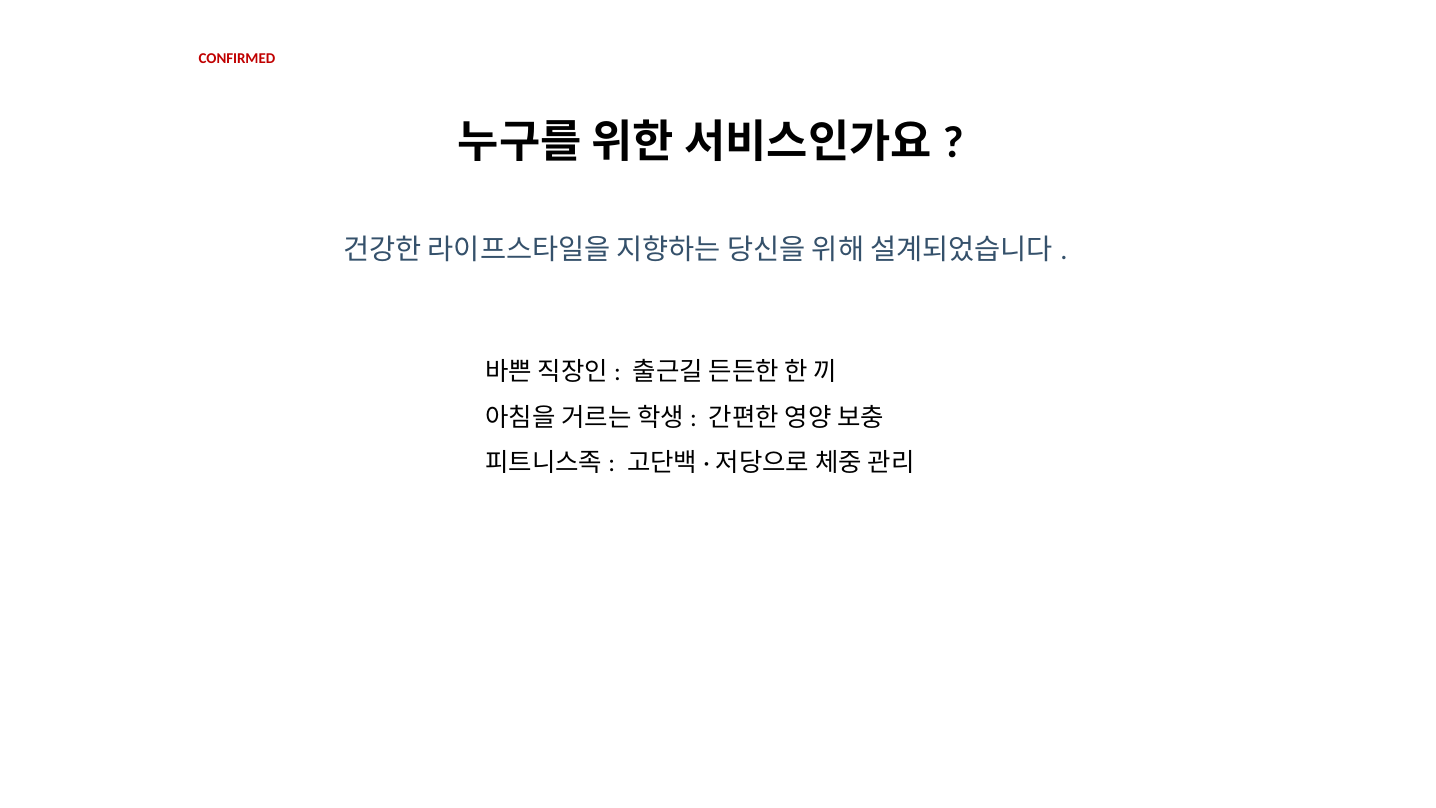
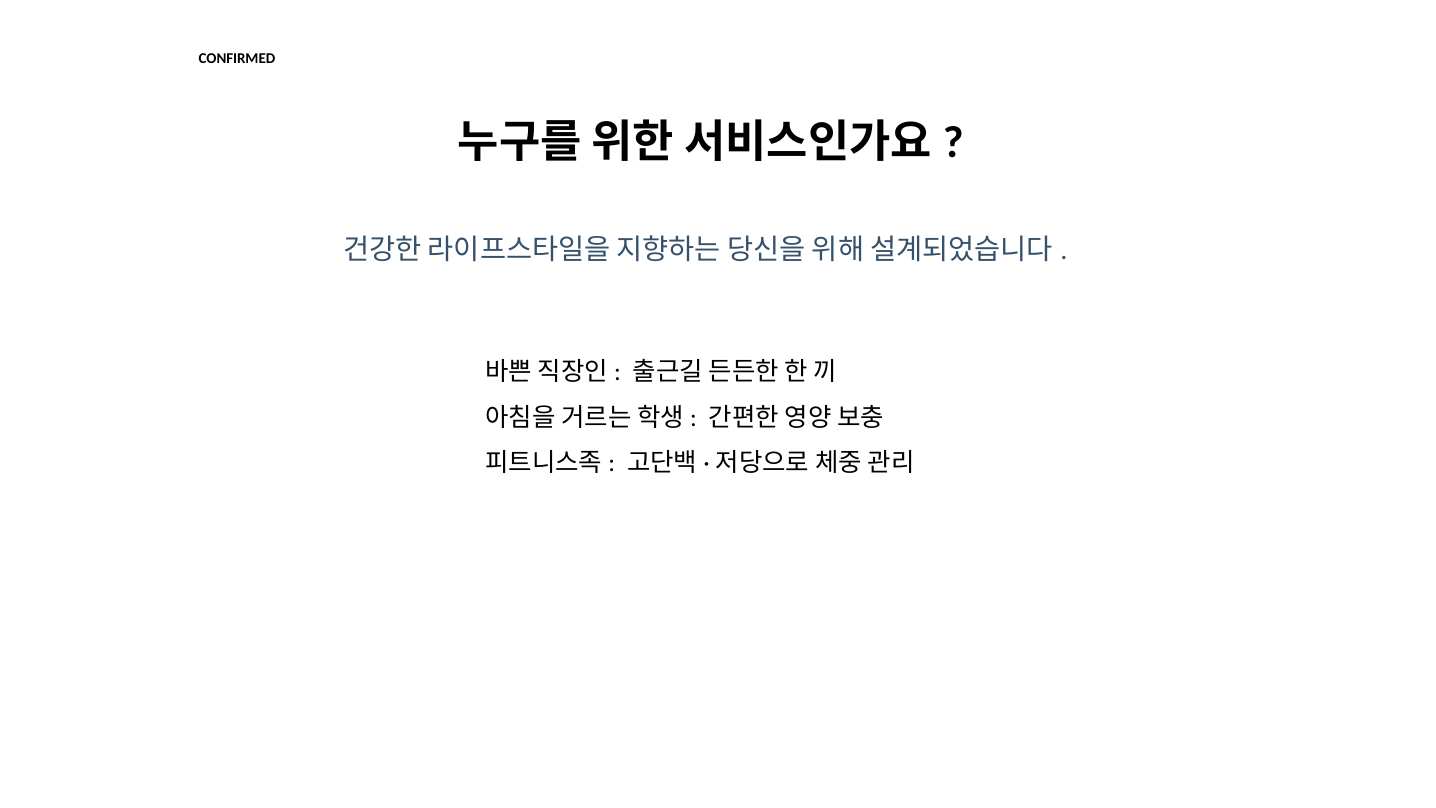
CONFIRMED colour: red -> black (237, 58)
